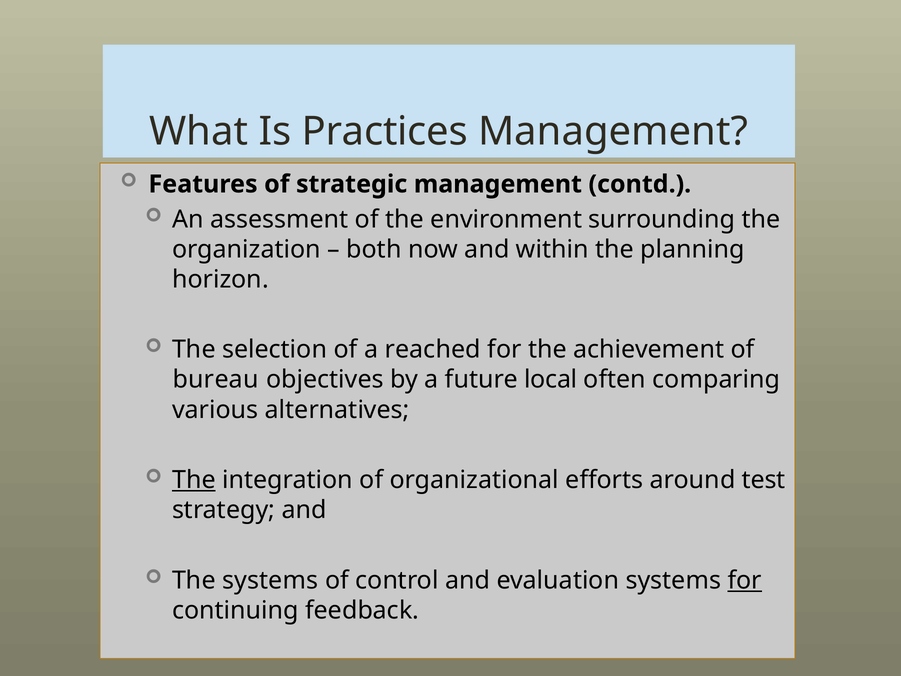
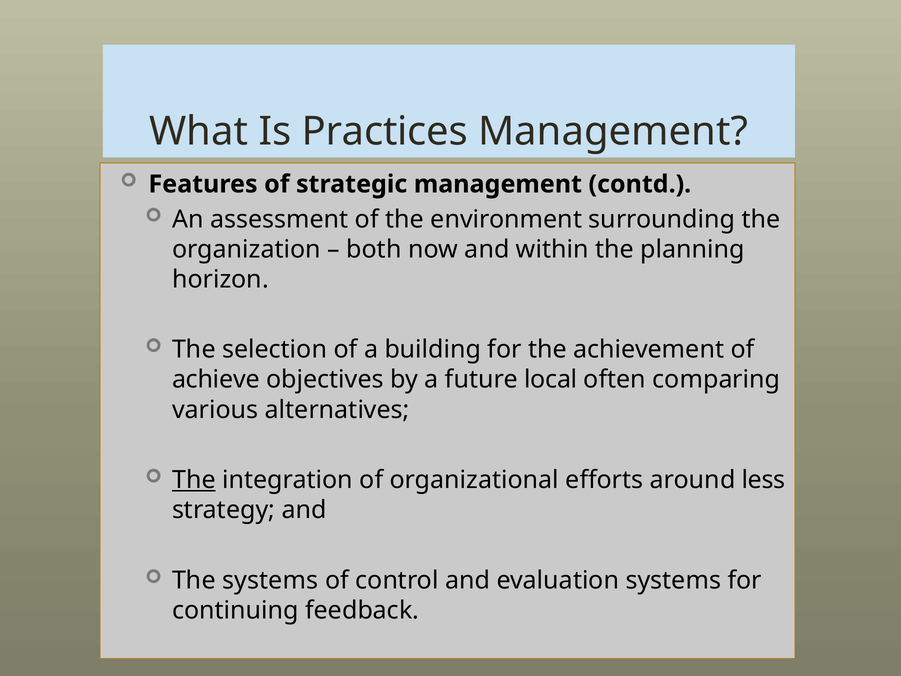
reached: reached -> building (433, 350)
bureau: bureau -> achieve (216, 380)
test: test -> less (764, 480)
for underline: present -> none (745, 580)
